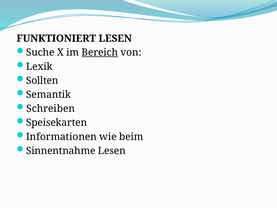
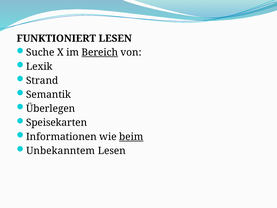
Sollten: Sollten -> Strand (42, 80)
Schreiben: Schreiben -> Überlegen (51, 109)
beim underline: none -> present (131, 137)
Sinnentnahme: Sinnentnahme -> Unbekanntem (61, 151)
